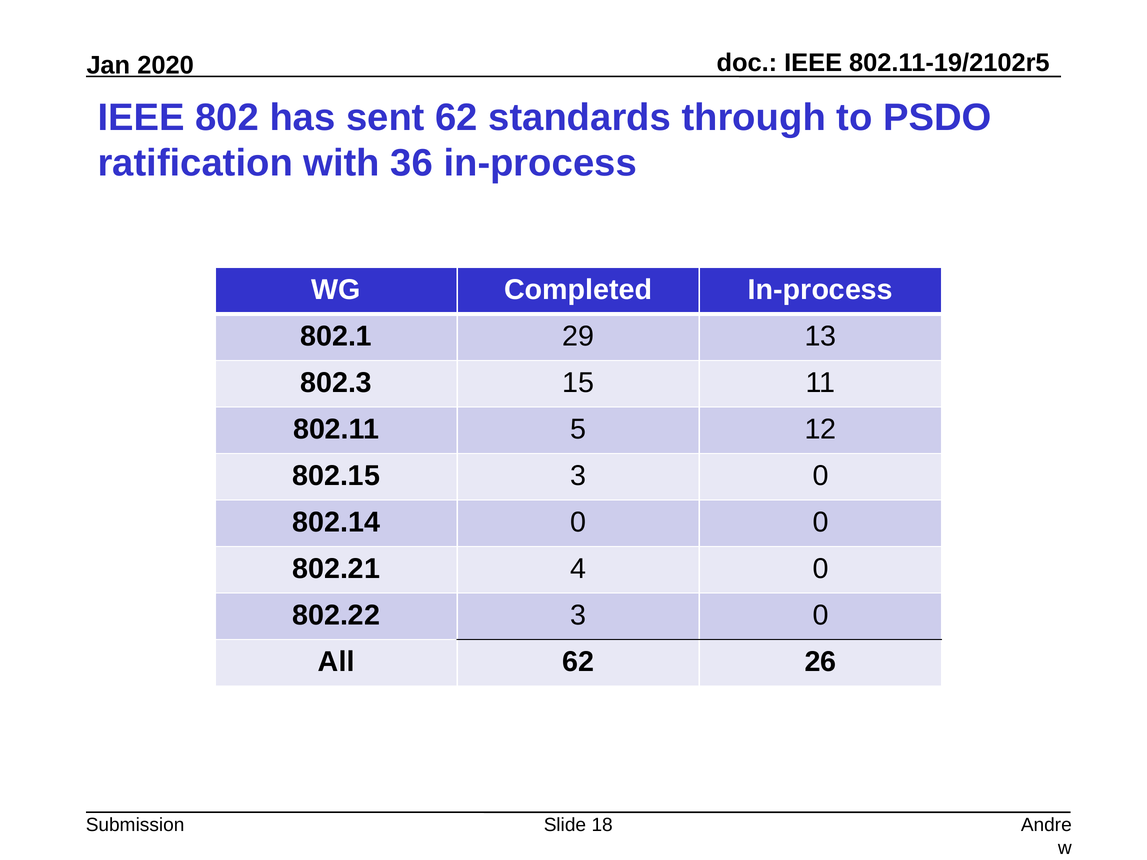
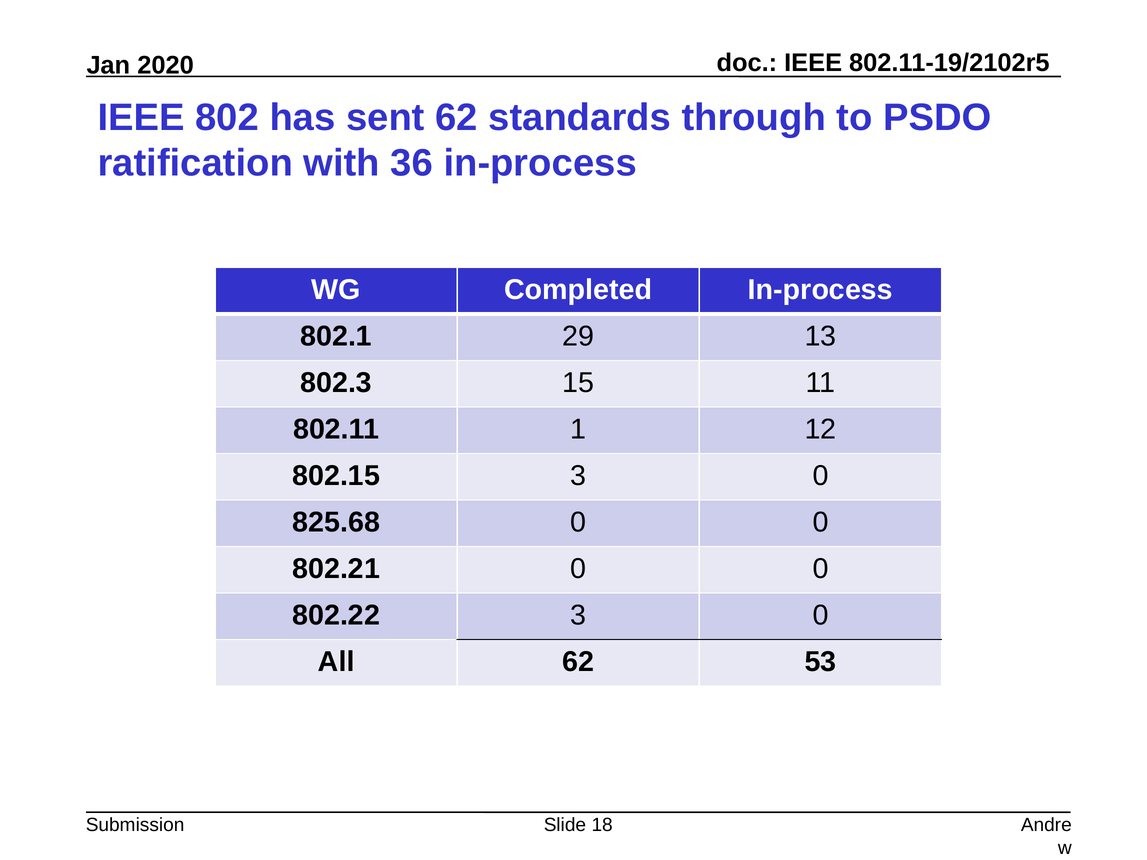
5: 5 -> 1 (578, 429)
802.14: 802.14 -> 825.68 (336, 522)
802.21 4: 4 -> 0 (578, 569)
26: 26 -> 53 (820, 662)
